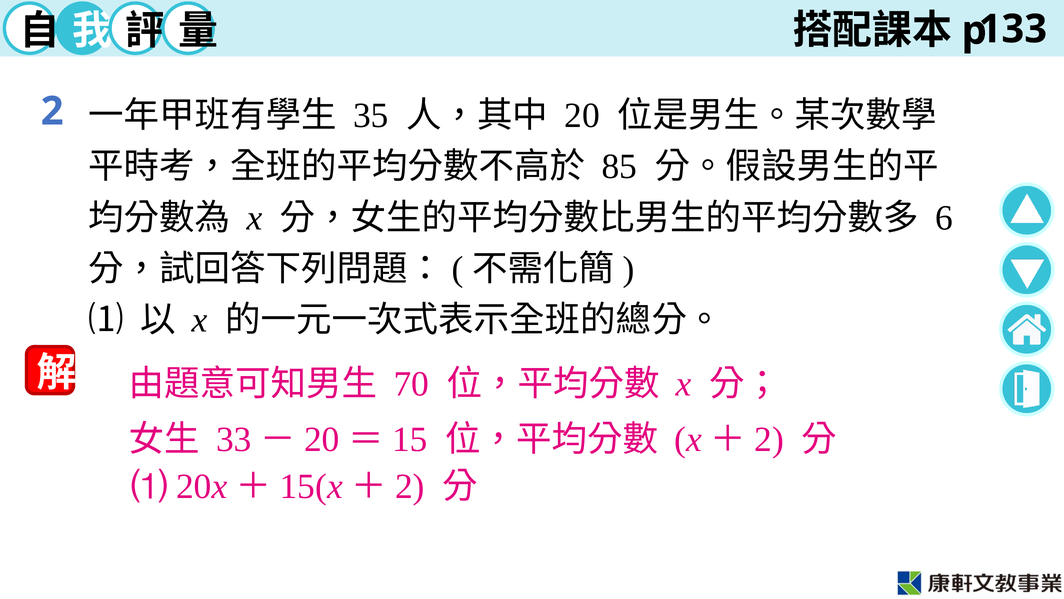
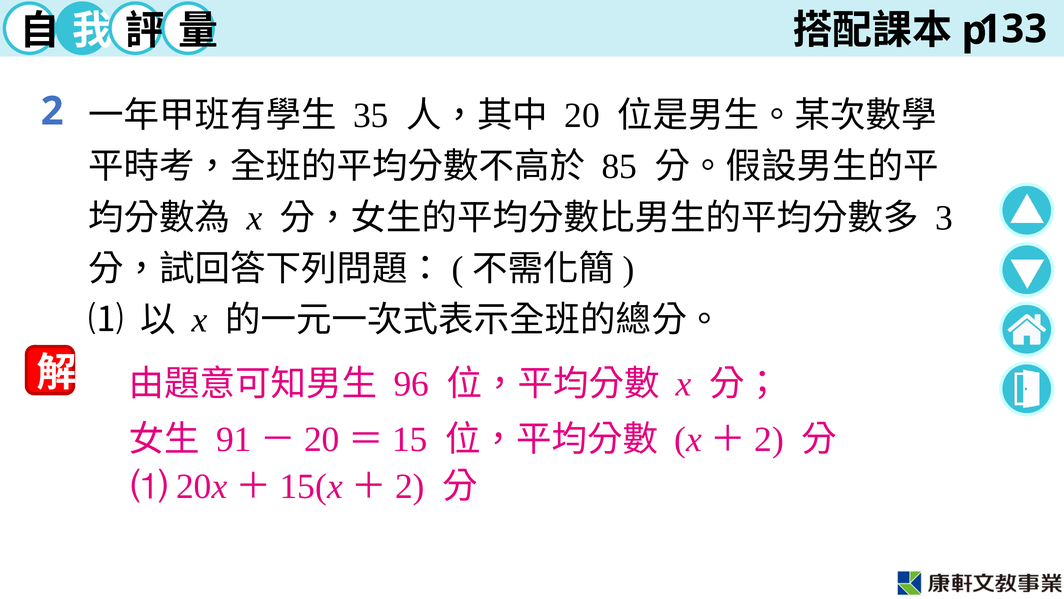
6: 6 -> 3 (944, 218)
70: 70 -> 96 (411, 384)
33: 33 -> 91 (234, 439)
